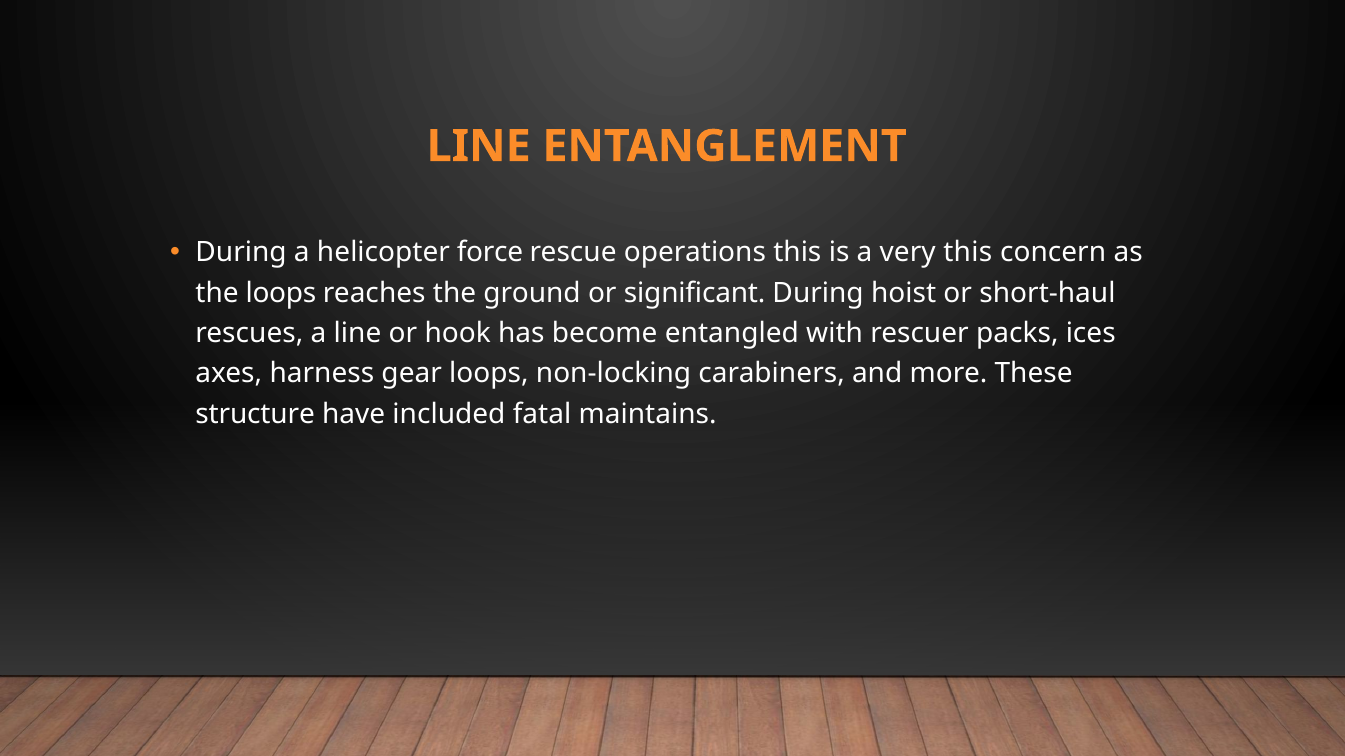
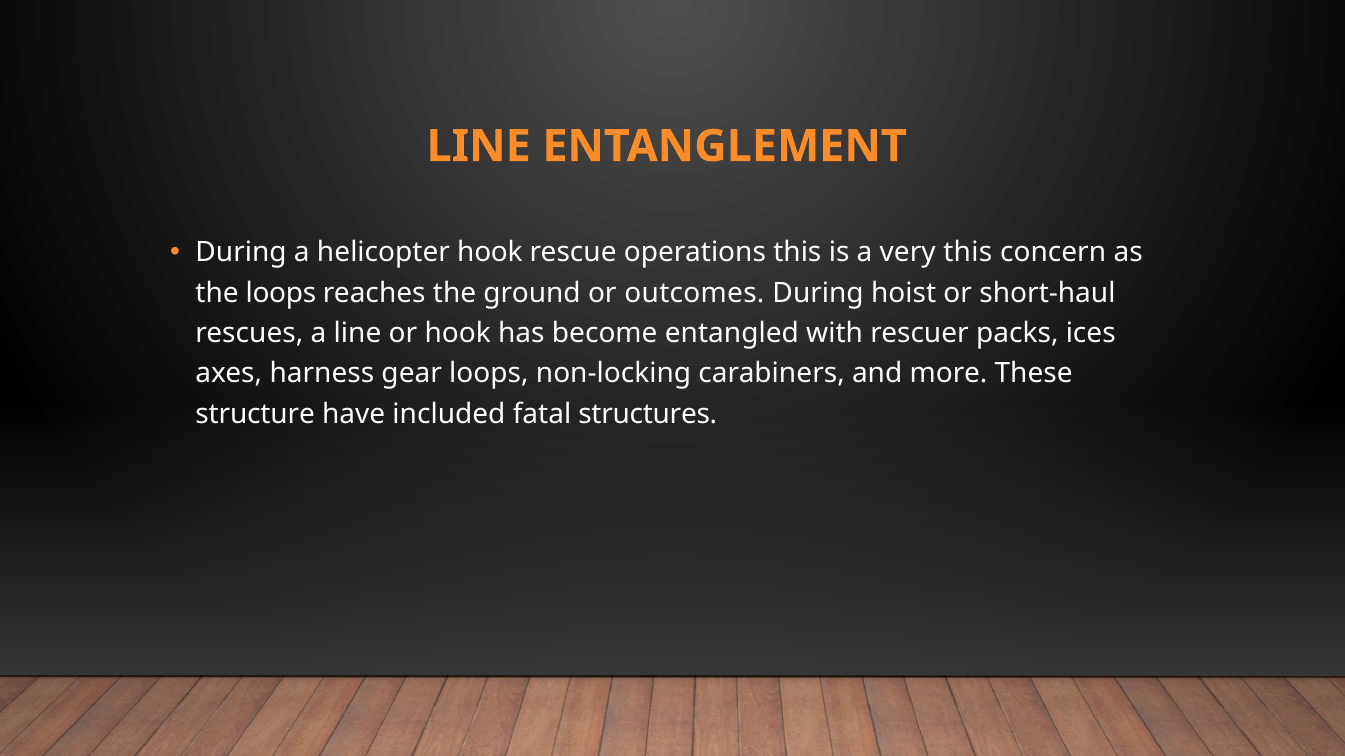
helicopter force: force -> hook (490, 253)
significant: significant -> outcomes (694, 293)
maintains: maintains -> structures (648, 414)
